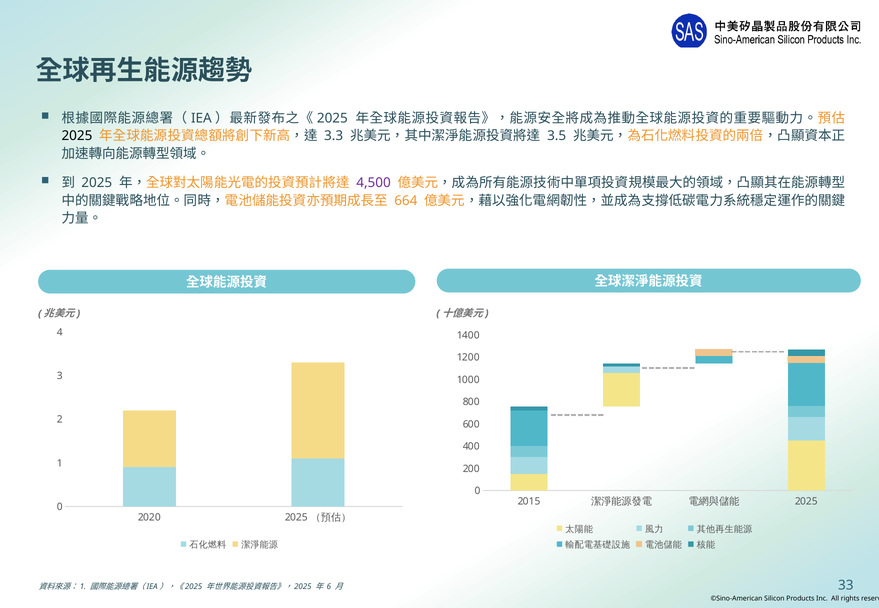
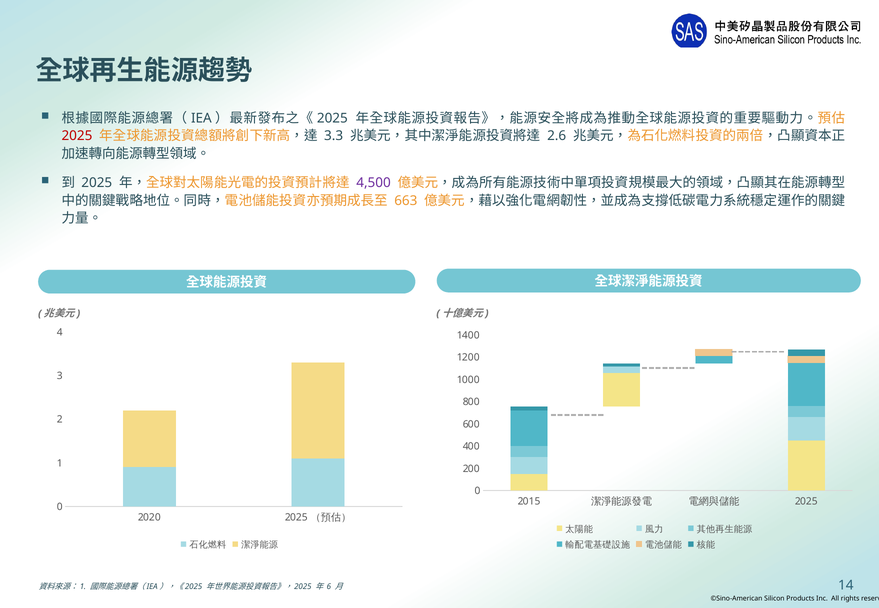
2025 colour: black -> red (77, 136)
3.5: 3.5 -> 2.6 (557, 136)
664: 664 -> 663 (406, 201)
33: 33 -> 14 (846, 586)
